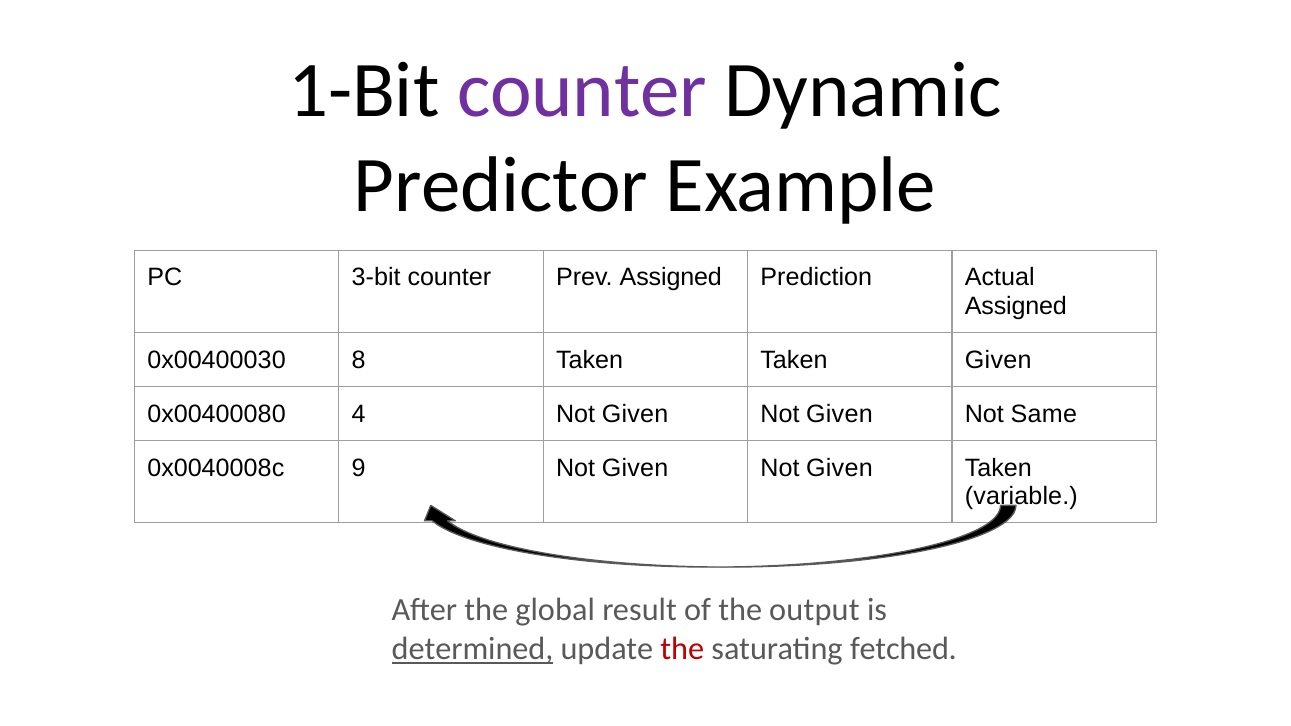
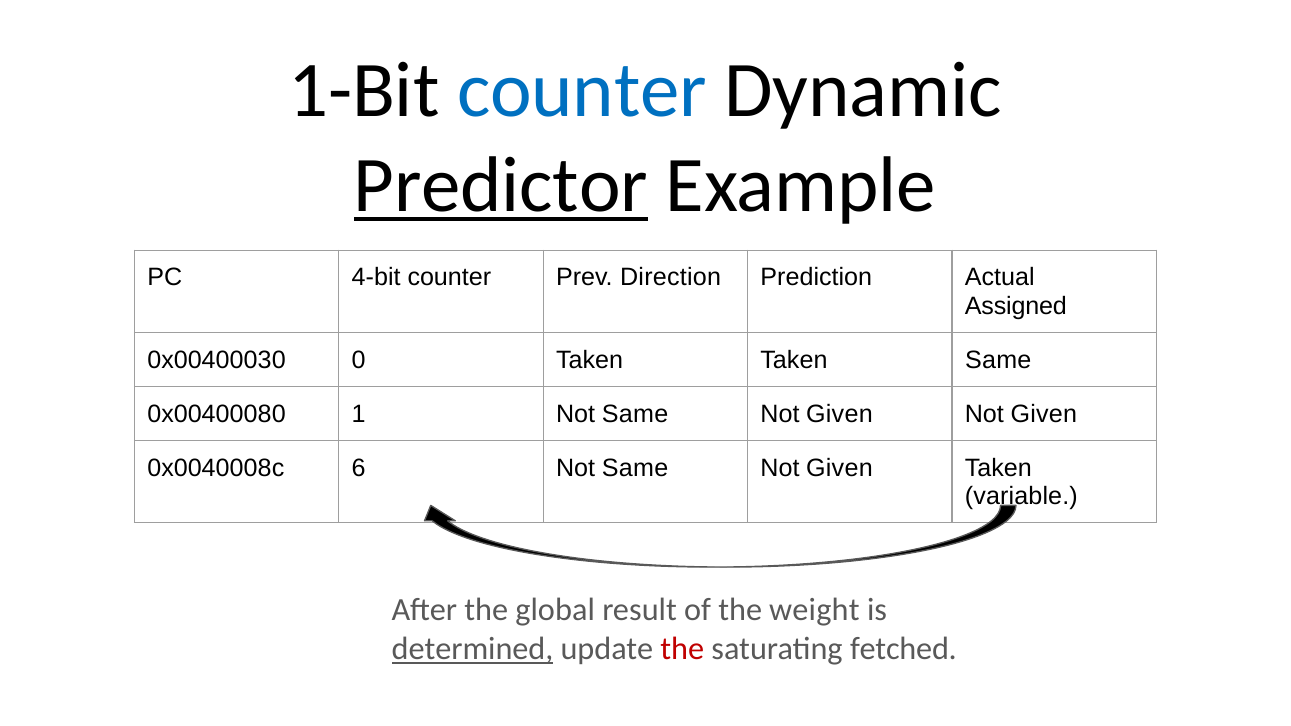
counter colour: purple -> blue (582, 90)
Predictor underline: none -> present (501, 185)
3-bit: 3-bit -> 4-bit (376, 278)
Prev Assigned: Assigned -> Direction (671, 278)
8: 8 -> 0 (359, 360)
Taken Given: Given -> Same (998, 360)
4: 4 -> 1 (359, 414)
Given: Given -> Same (635, 414)
Same: Same -> Given (1044, 414)
9: 9 -> 6 (359, 468)
Given: Given -> Same (635, 468)
output: output -> weight (814, 610)
